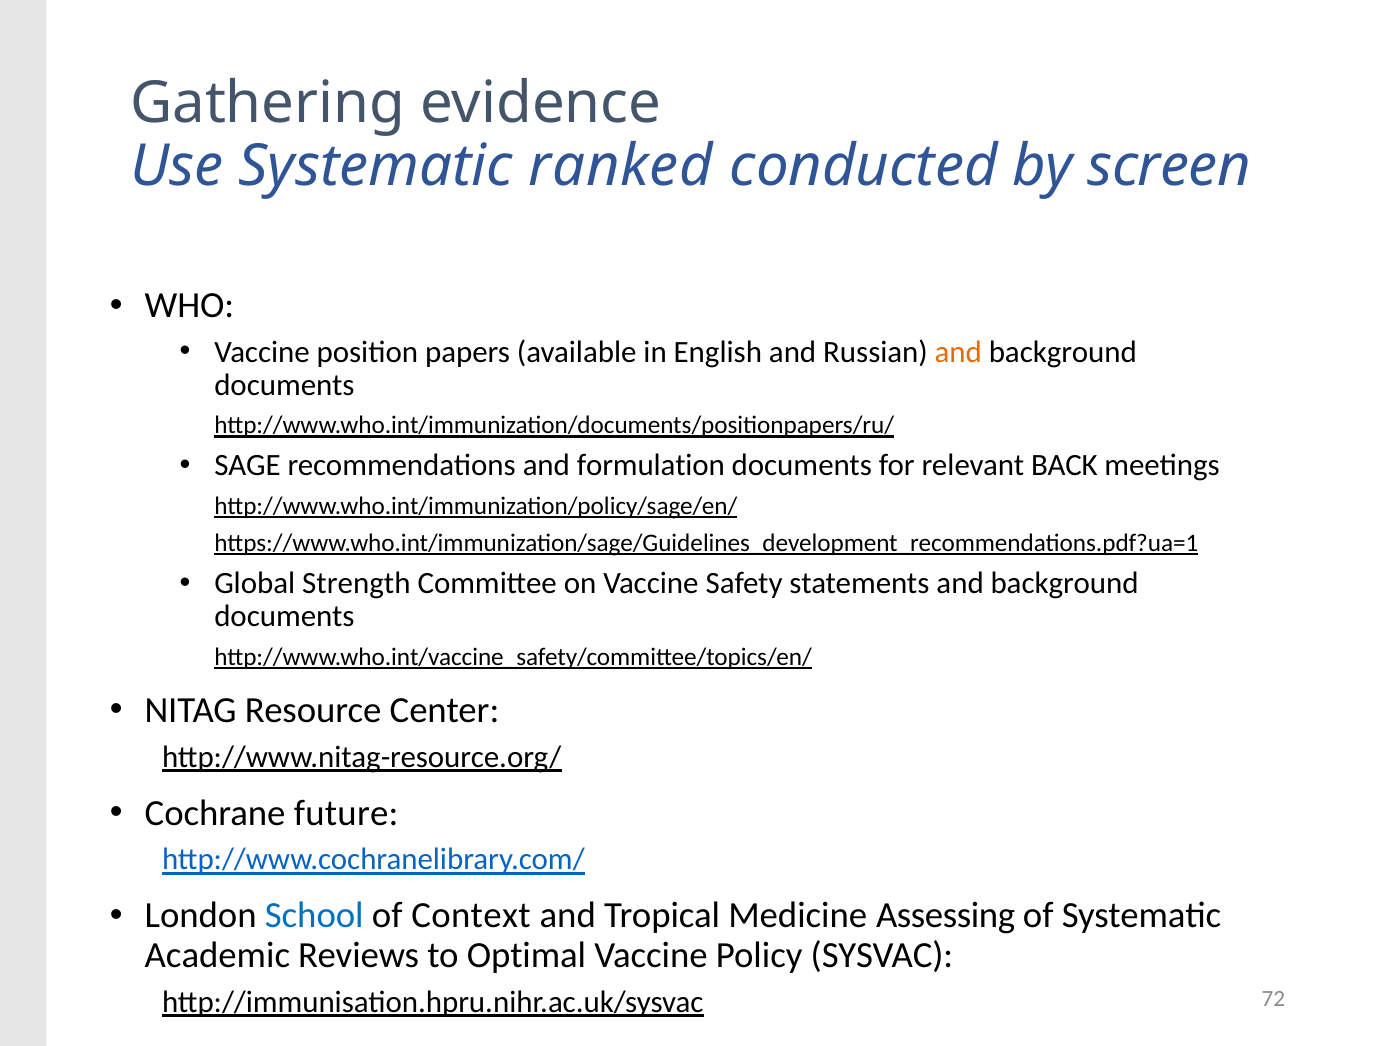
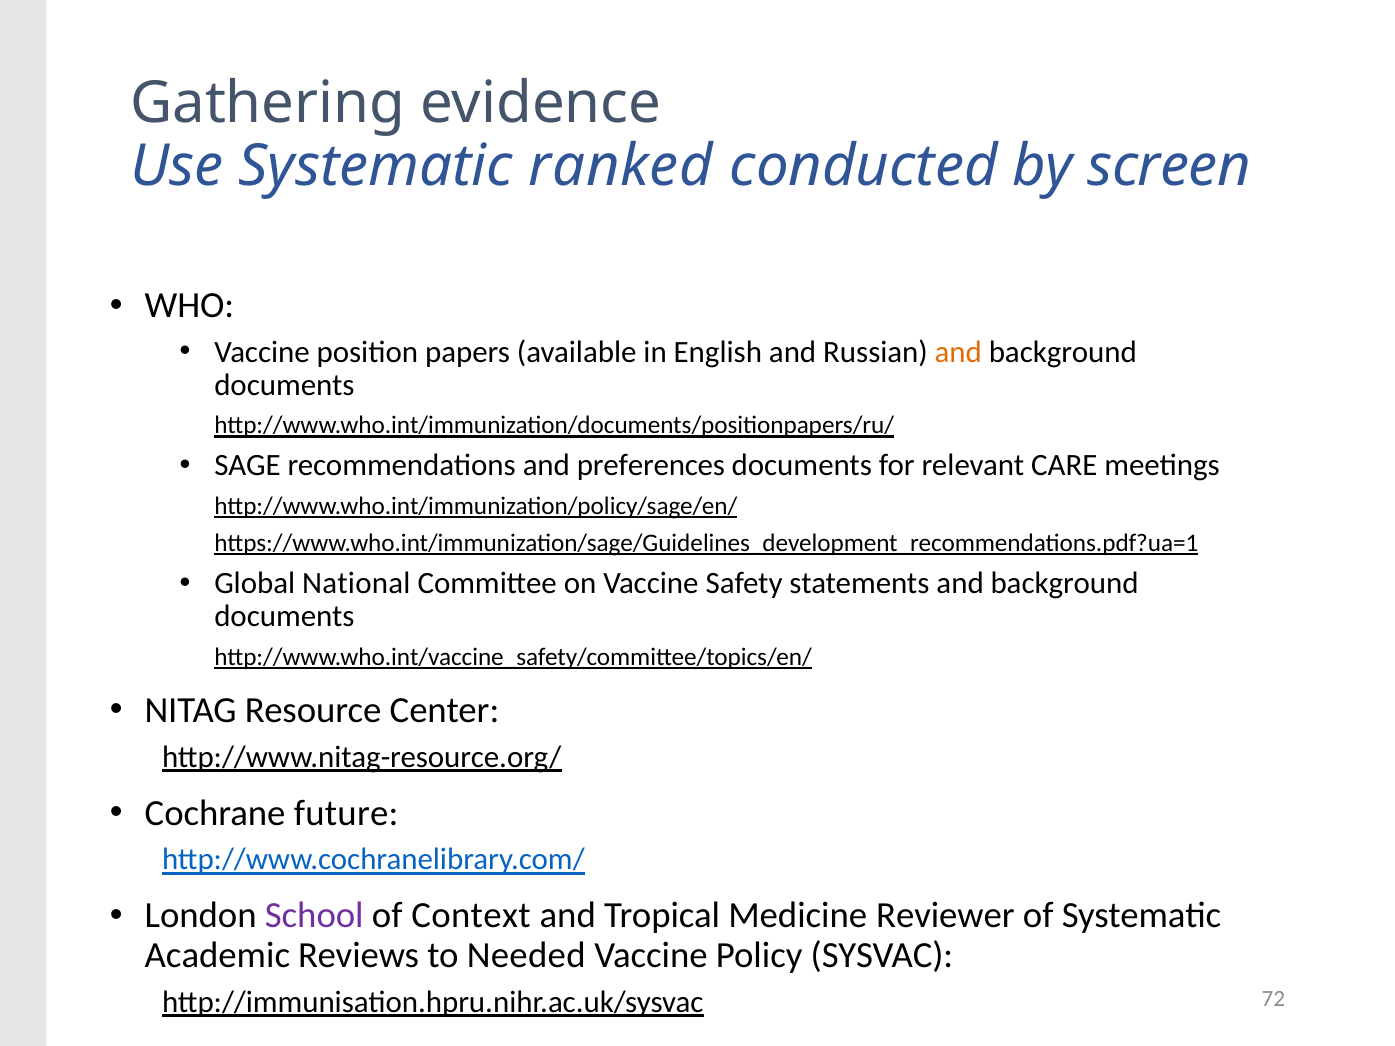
formulation: formulation -> preferences (651, 466)
BACK: BACK -> CARE (1064, 466)
Strength: Strength -> National (356, 583)
School colour: blue -> purple (314, 916)
Assessing: Assessing -> Reviewer (945, 916)
Optimal: Optimal -> Needed (526, 956)
